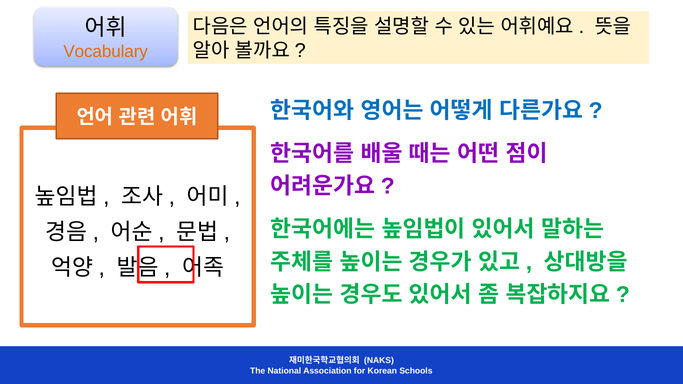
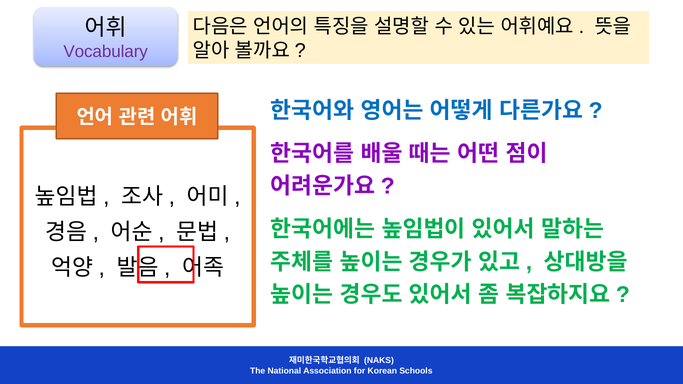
Vocabulary colour: orange -> purple (106, 51)
